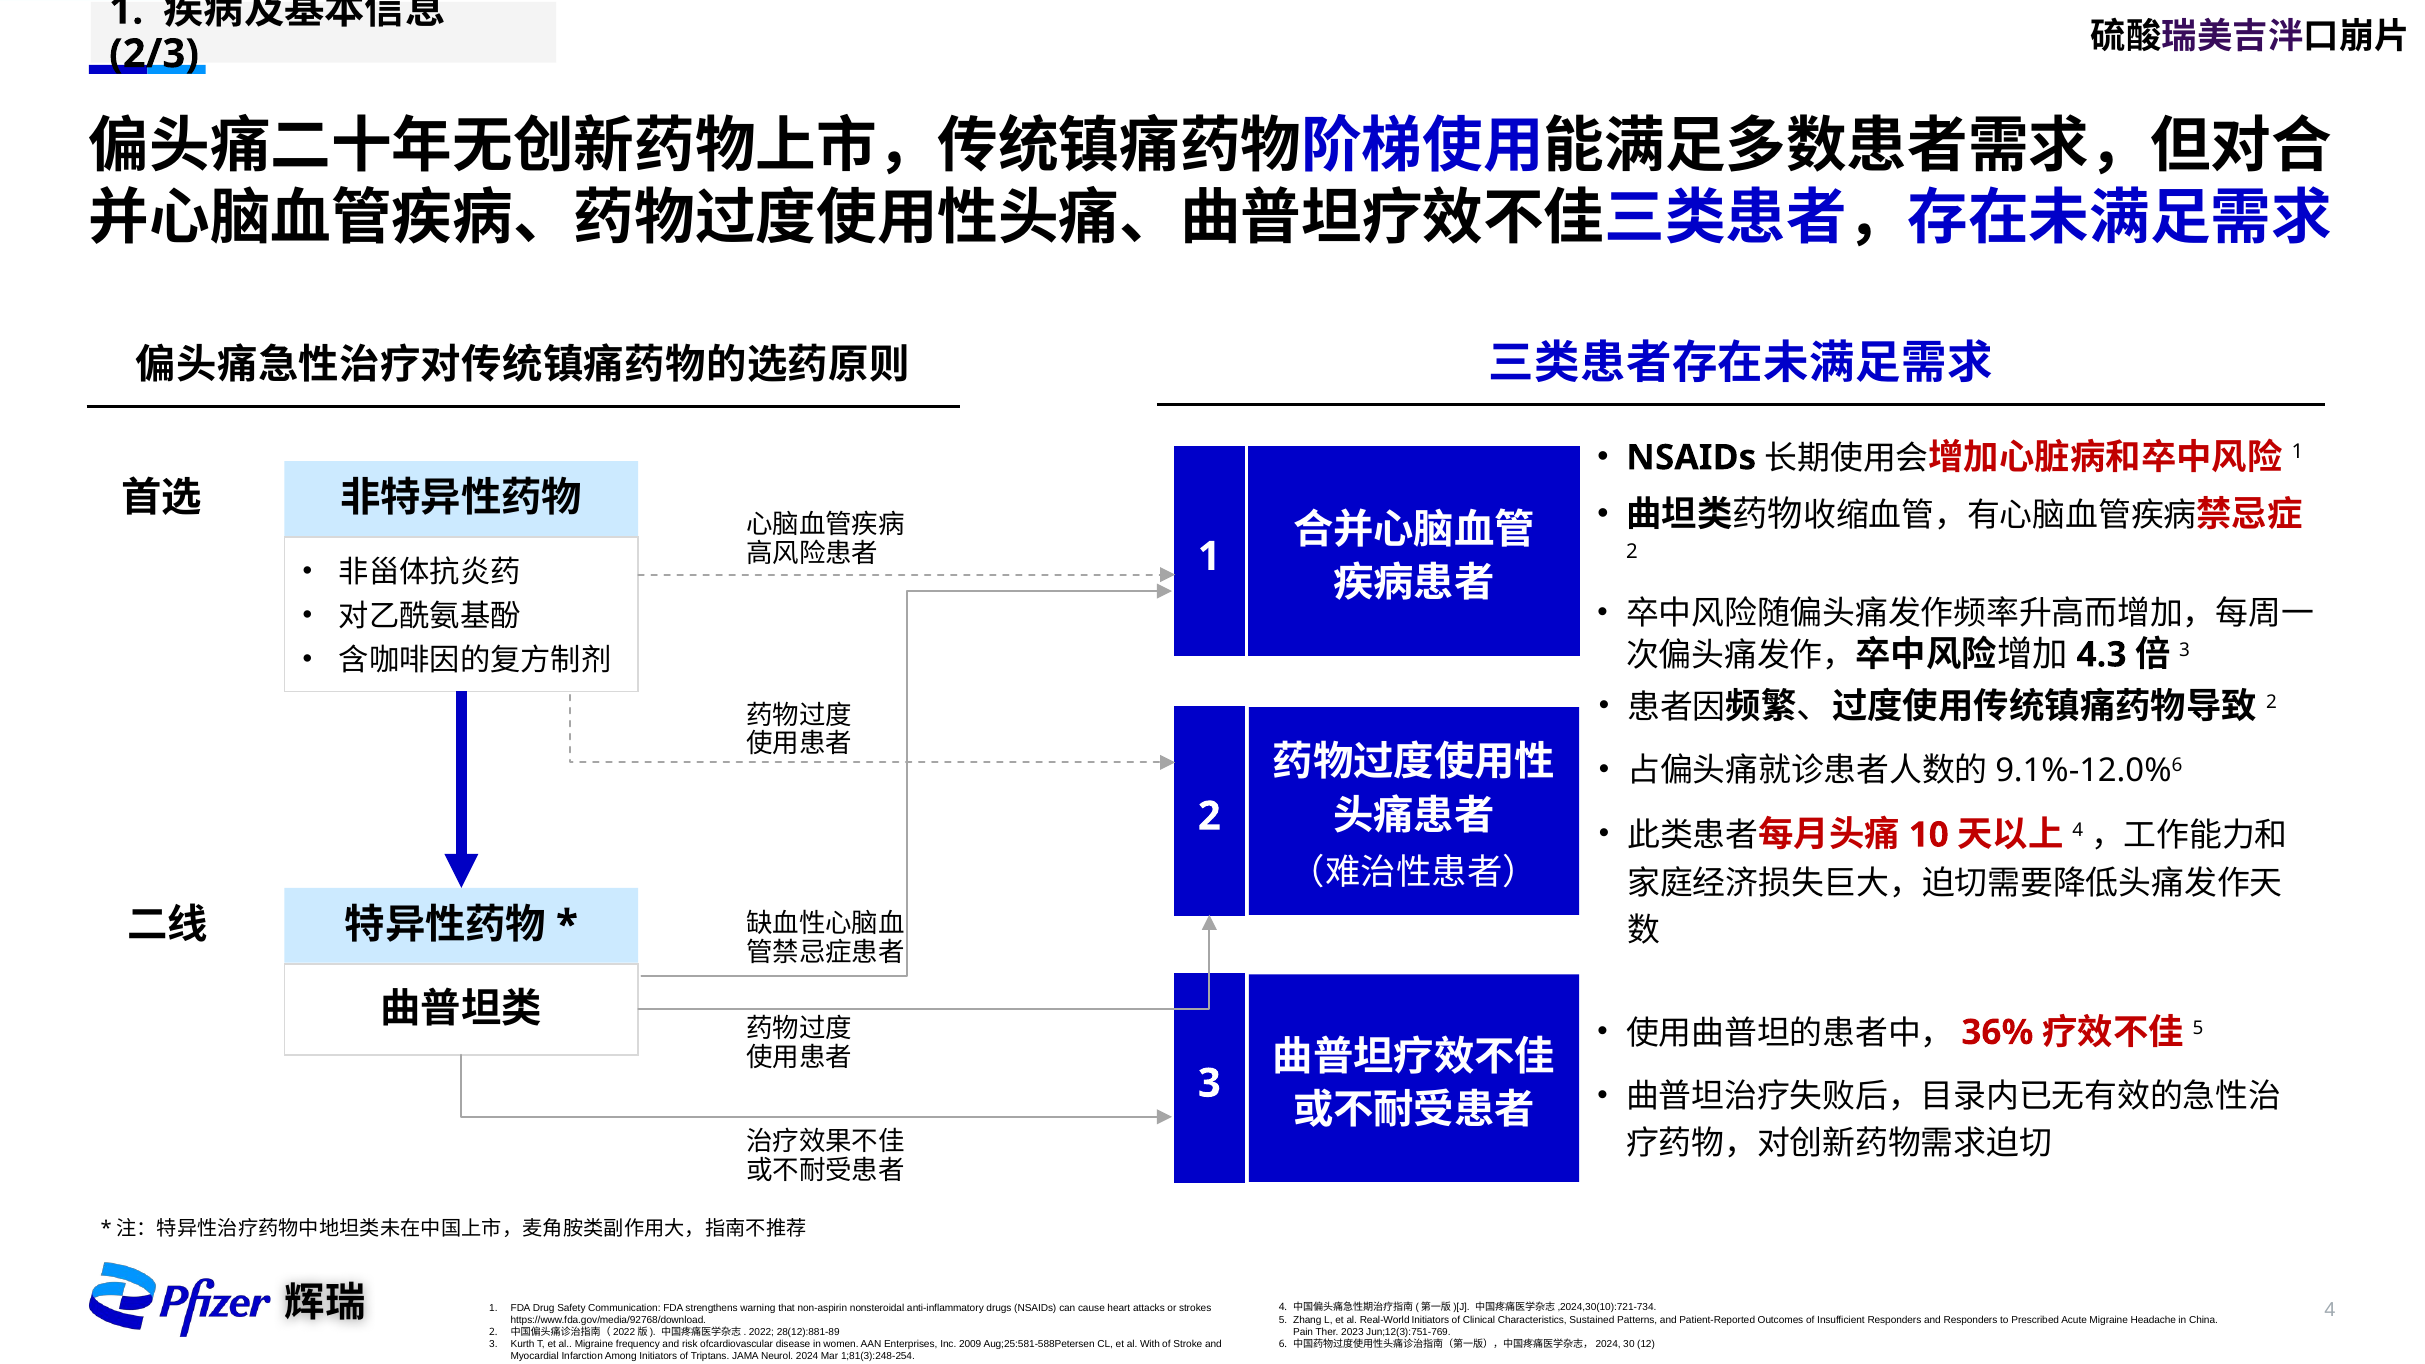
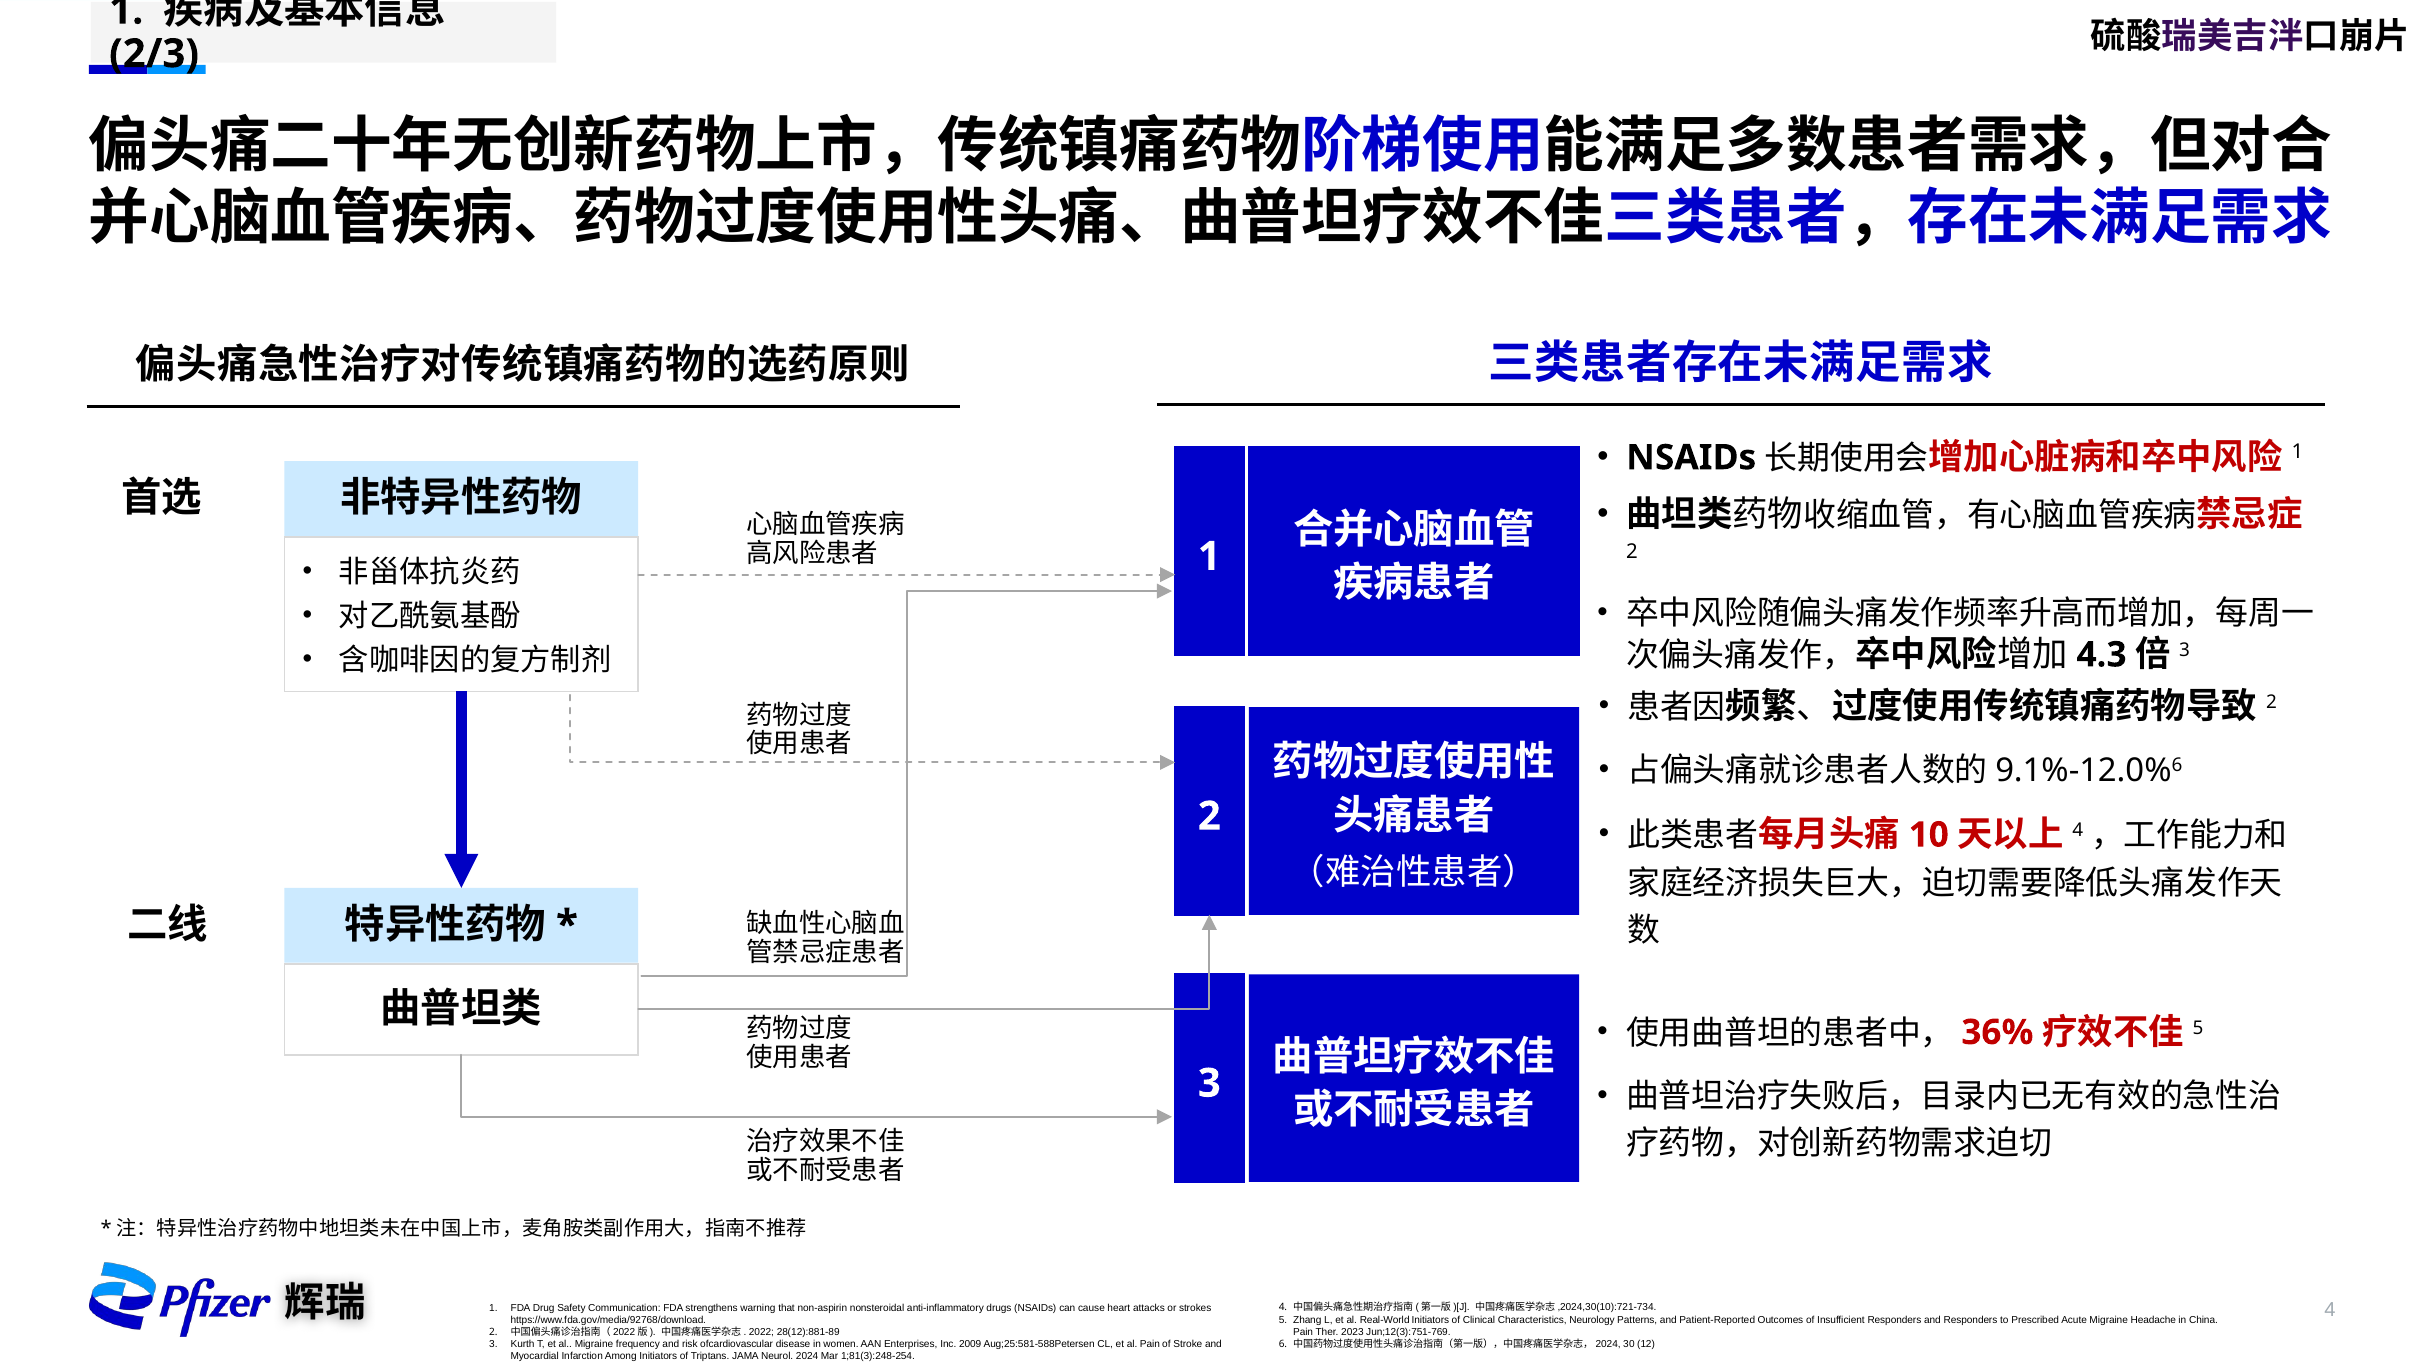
Sustained: Sustained -> Neurology (1592, 1320)
al With: With -> Pain (1150, 1344)
